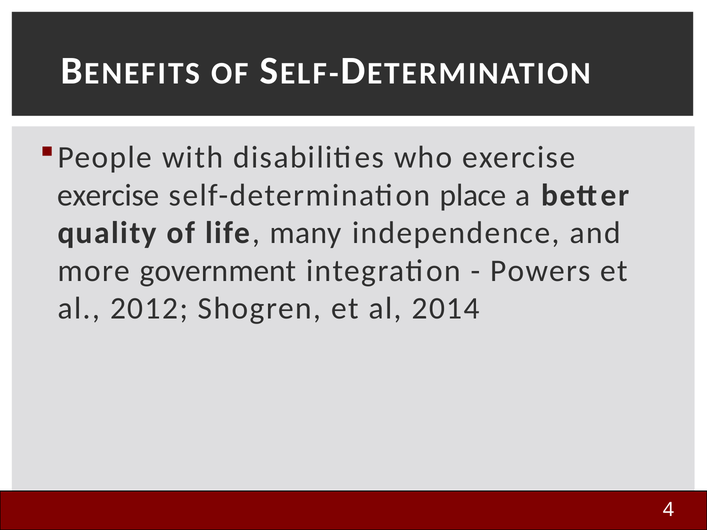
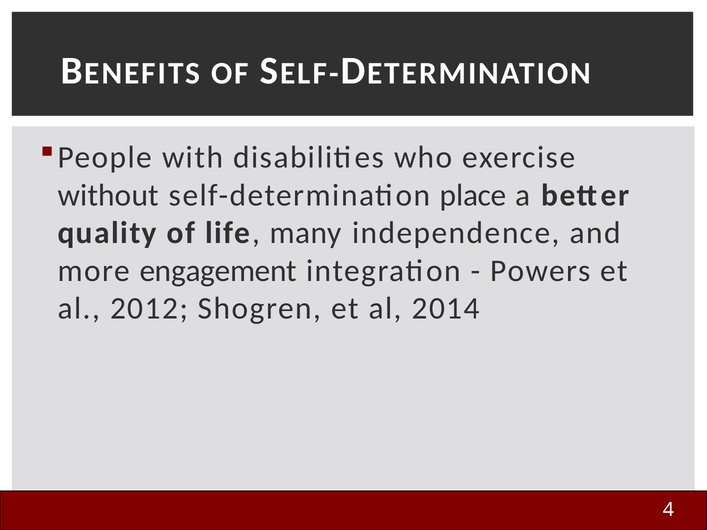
exercise: exercise -> without (108, 195)
government: government -> engagement (218, 271)
